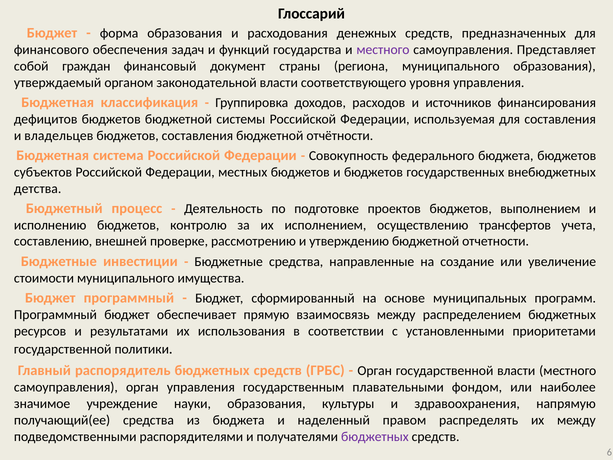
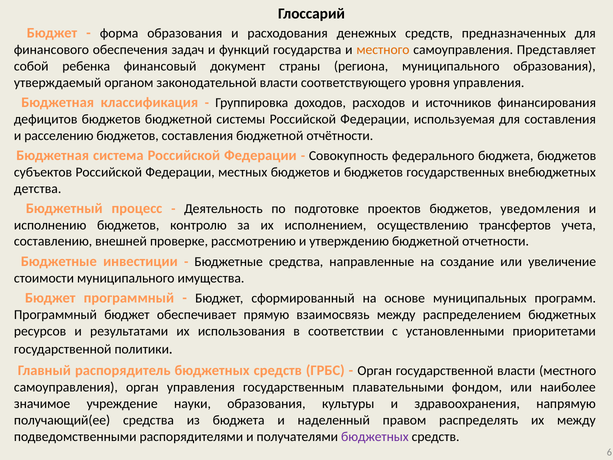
местного colour: purple -> orange (383, 50)
граждан: граждан -> ребенка (86, 66)
владельцев: владельцев -> расселению (59, 135)
выполнением: выполнением -> уведомления (540, 209)
